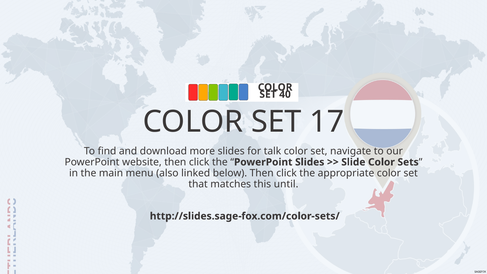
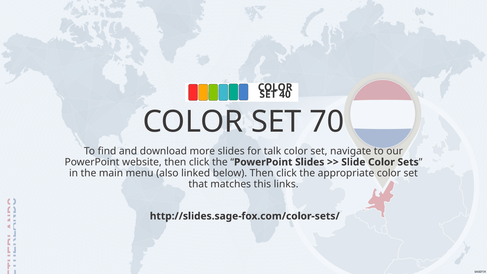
17: 17 -> 70 (327, 122)
until: until -> links (286, 184)
